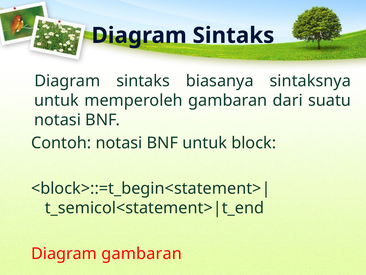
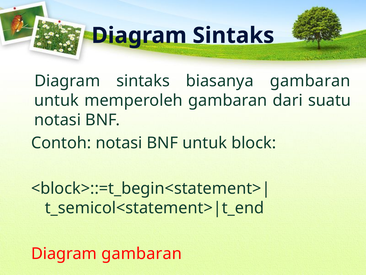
biasanya sintaksnya: sintaksnya -> gambaran (310, 81)
